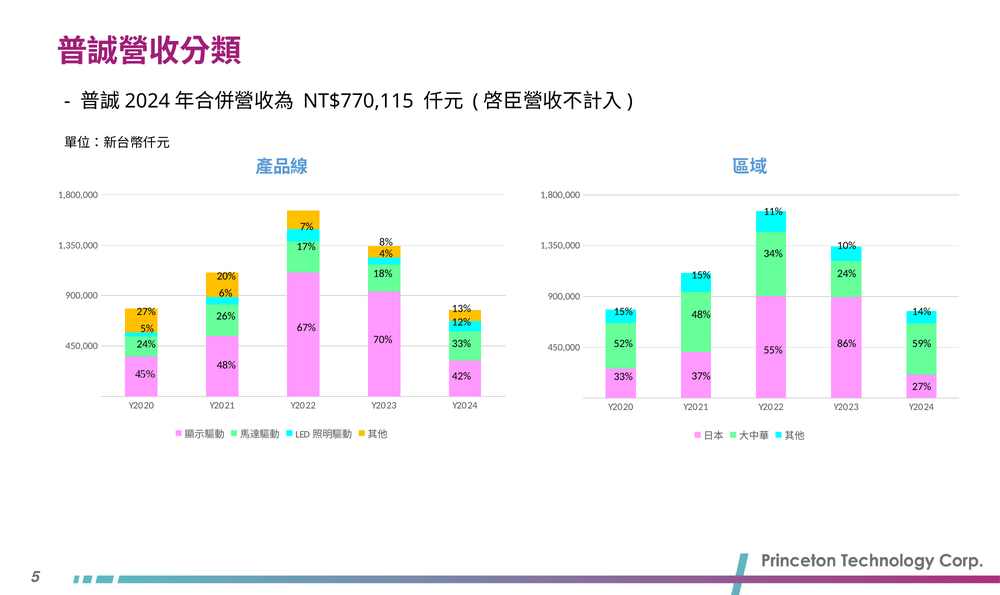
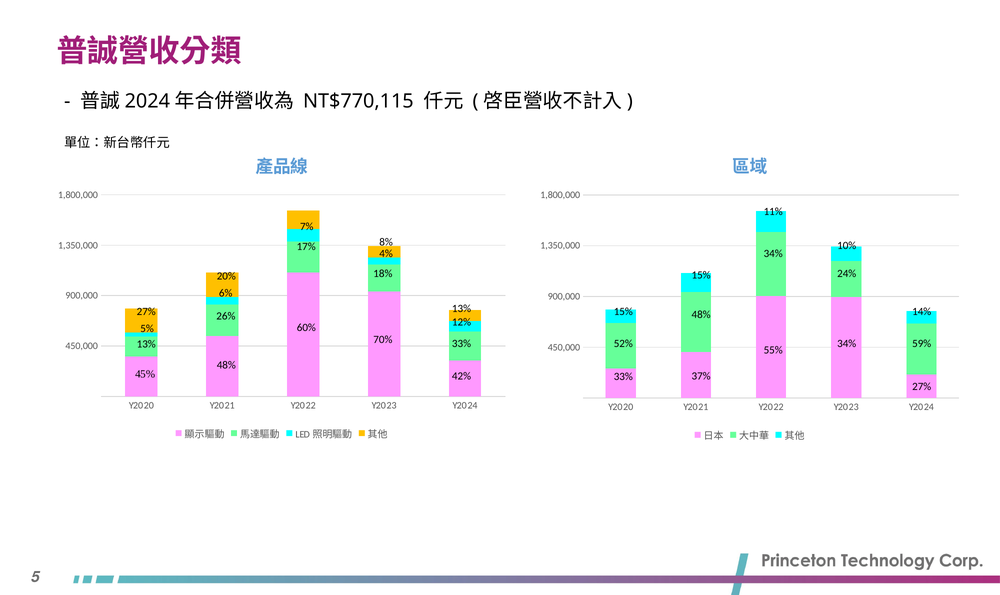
67%: 67% -> 60% (306, 328)
86%: 86% -> 34% (847, 344)
24%: 24% -> 13% (146, 344)
